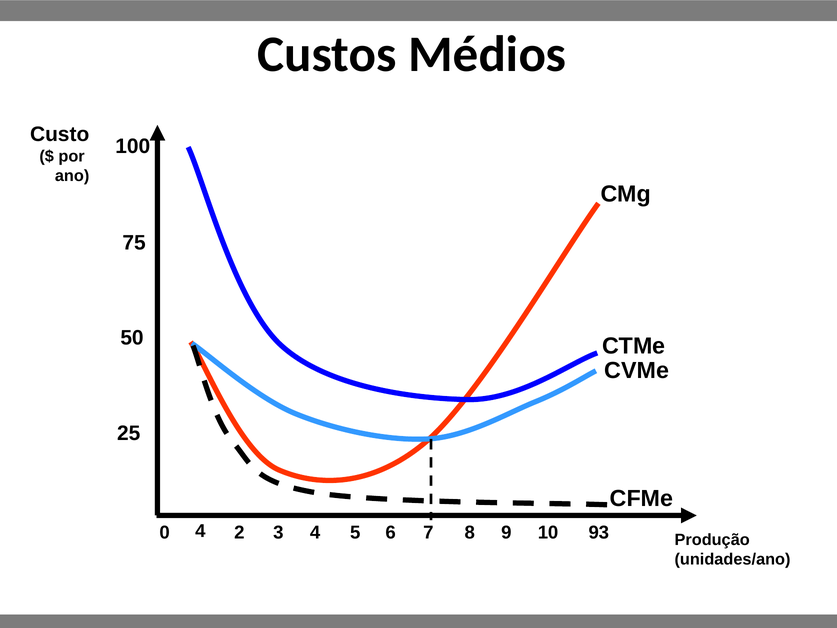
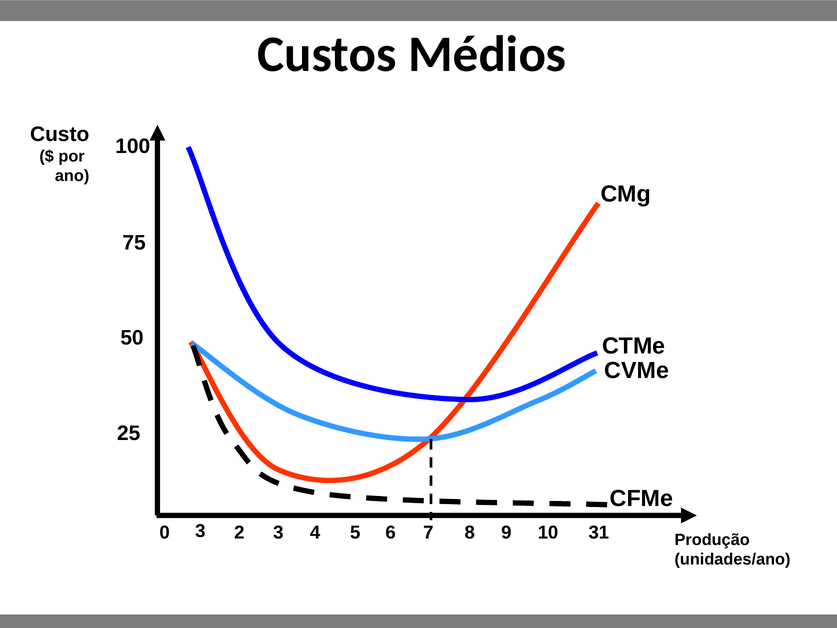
0 4: 4 -> 3 (200, 531)
93: 93 -> 31 (599, 532)
